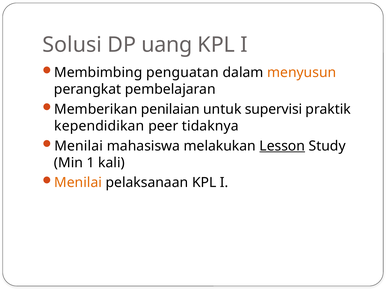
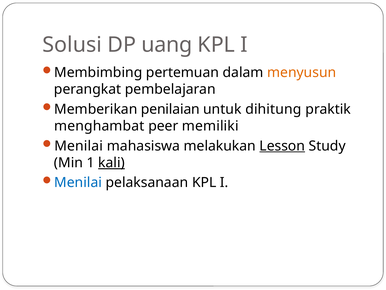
penguatan: penguatan -> pertemuan (182, 72)
supervisi: supervisi -> dihitung (273, 109)
kependidikan: kependidikan -> menghambat (99, 126)
tidaknya: tidaknya -> memiliki (210, 126)
kali underline: none -> present (112, 162)
Menilai colour: orange -> blue (78, 182)
